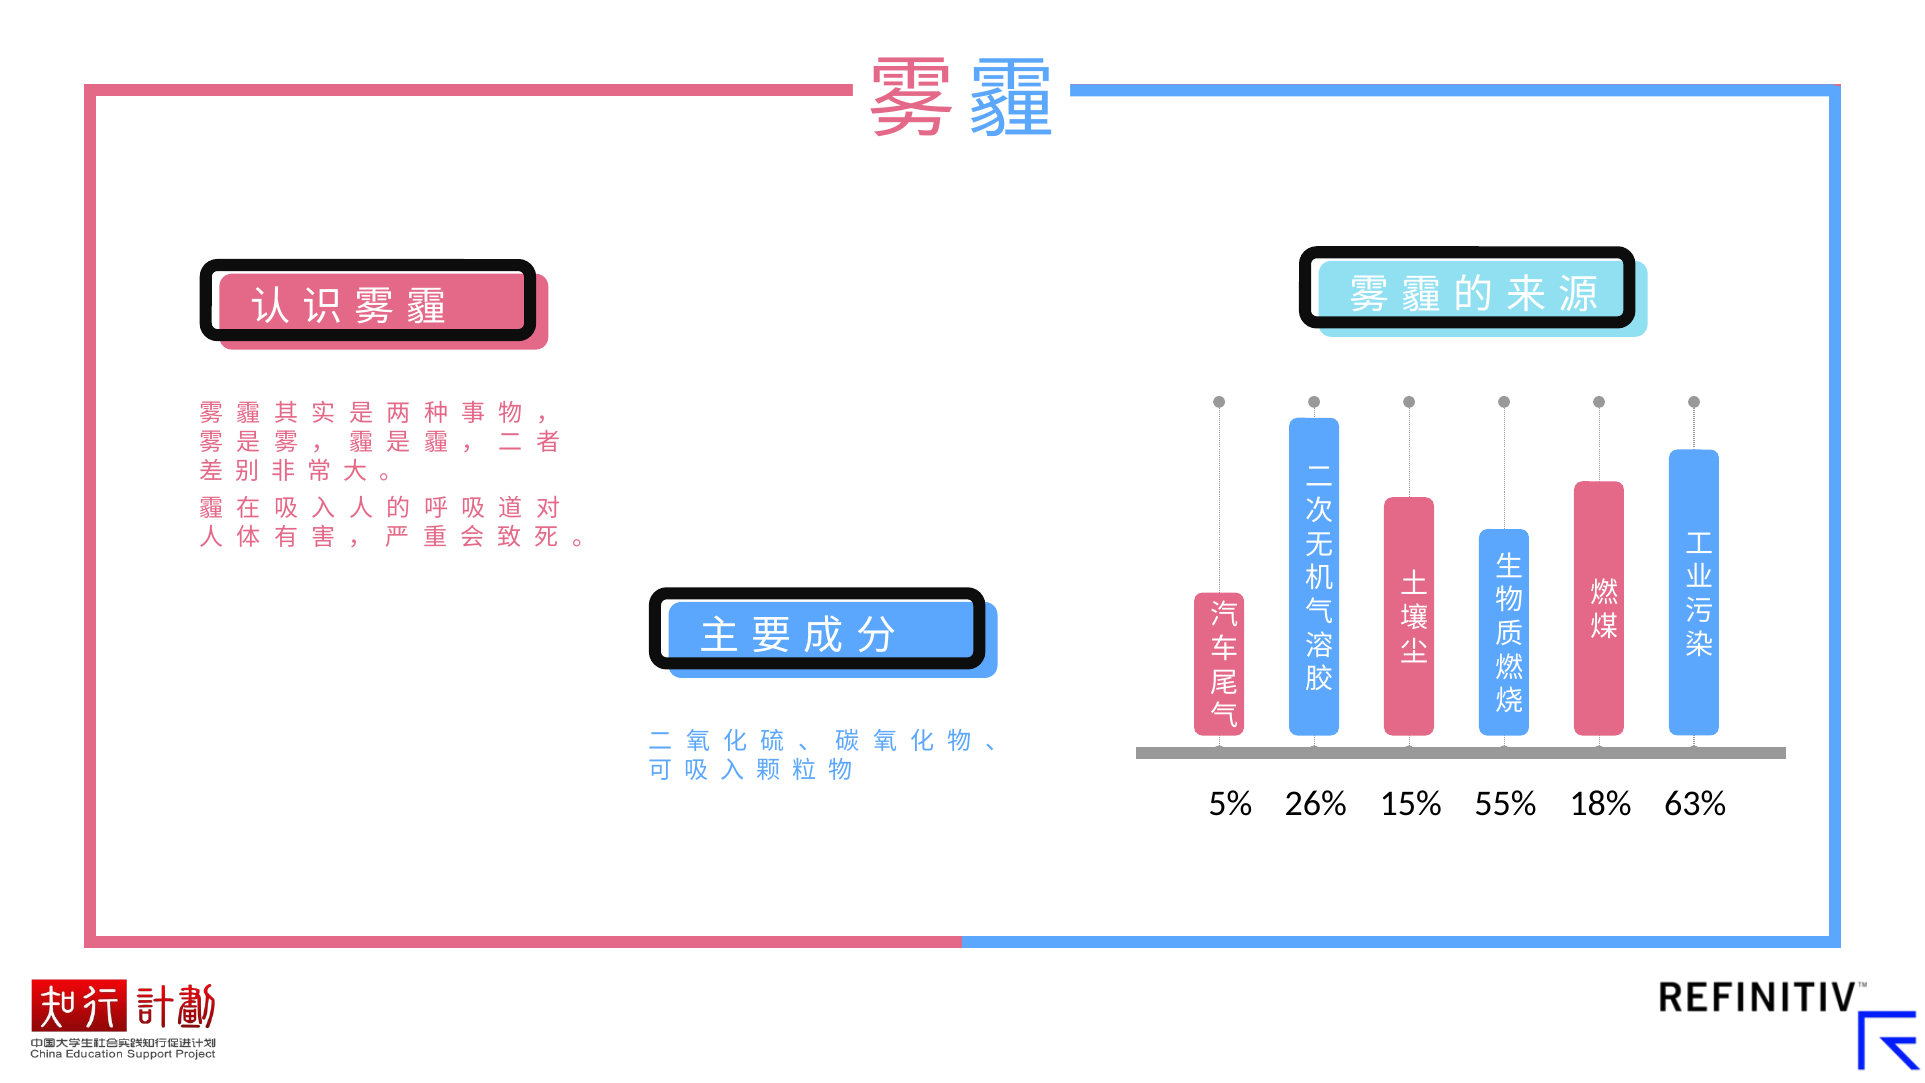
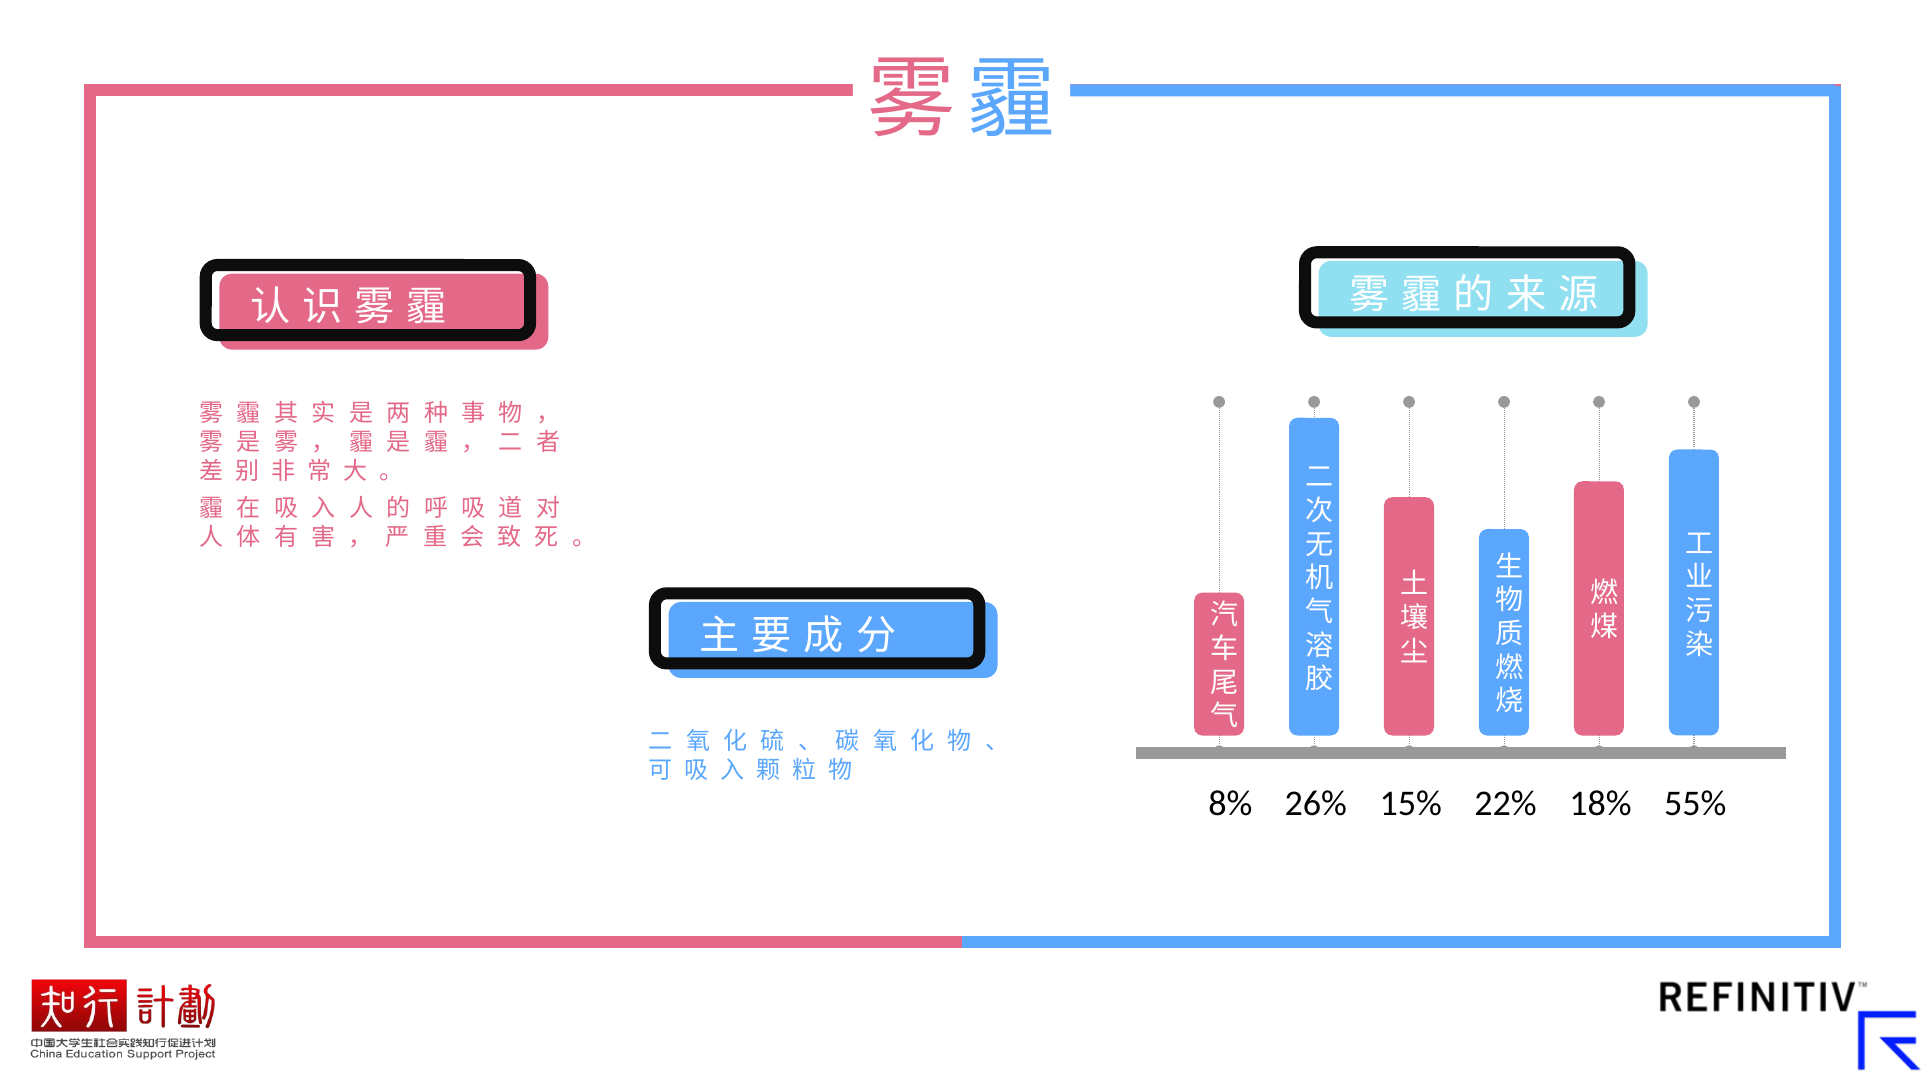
5%: 5% -> 8% (1230, 804)
55%: 55% -> 22% (1506, 804)
63%: 63% -> 55% (1695, 804)
